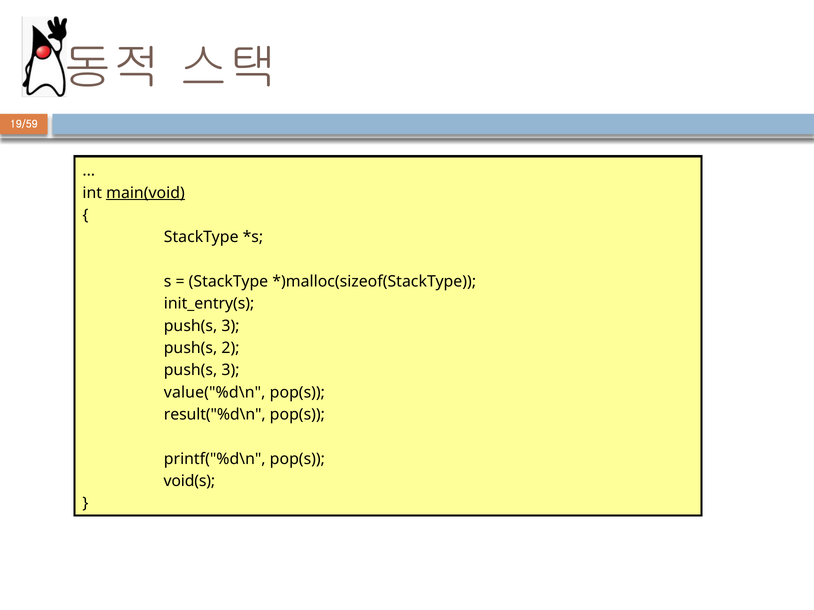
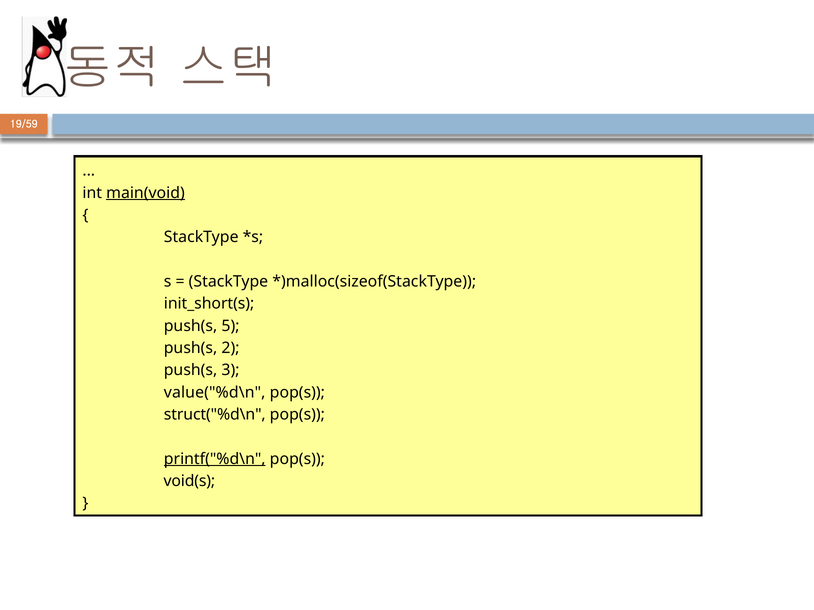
init_entry(s: init_entry(s -> init_short(s (209, 304)
3: 3 -> 5 (230, 326)
result("%d\n: result("%d\n -> struct("%d\n (215, 415)
printf("%d\n underline: none -> present (215, 459)
